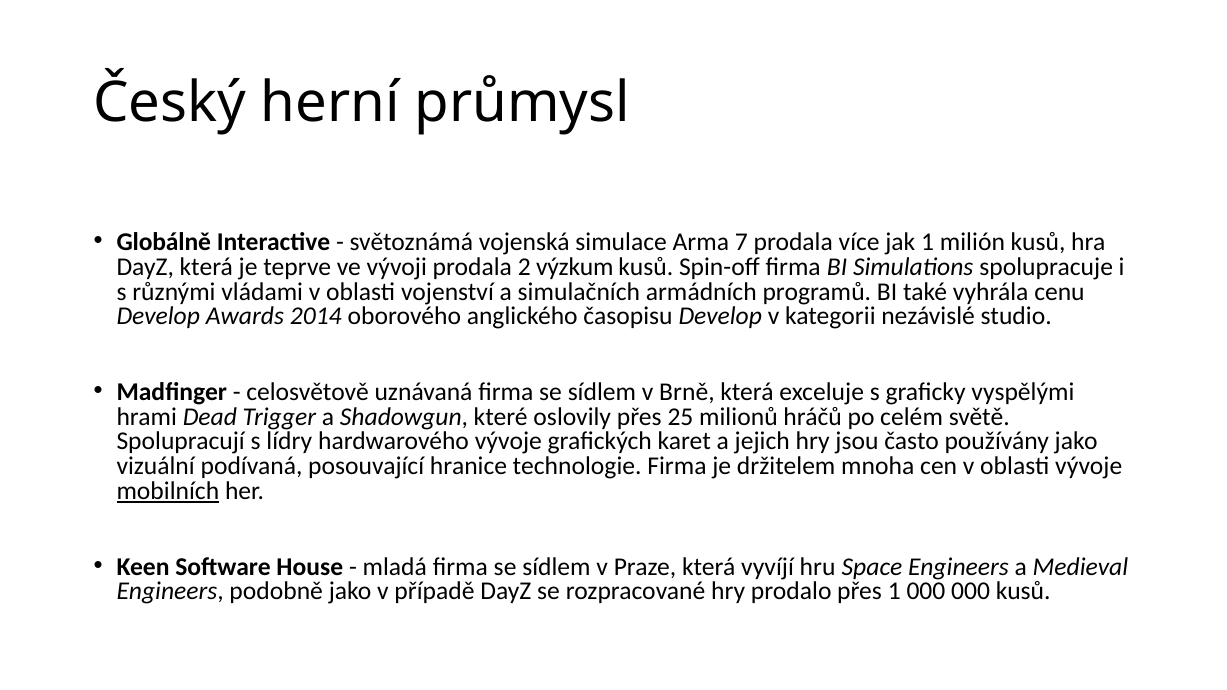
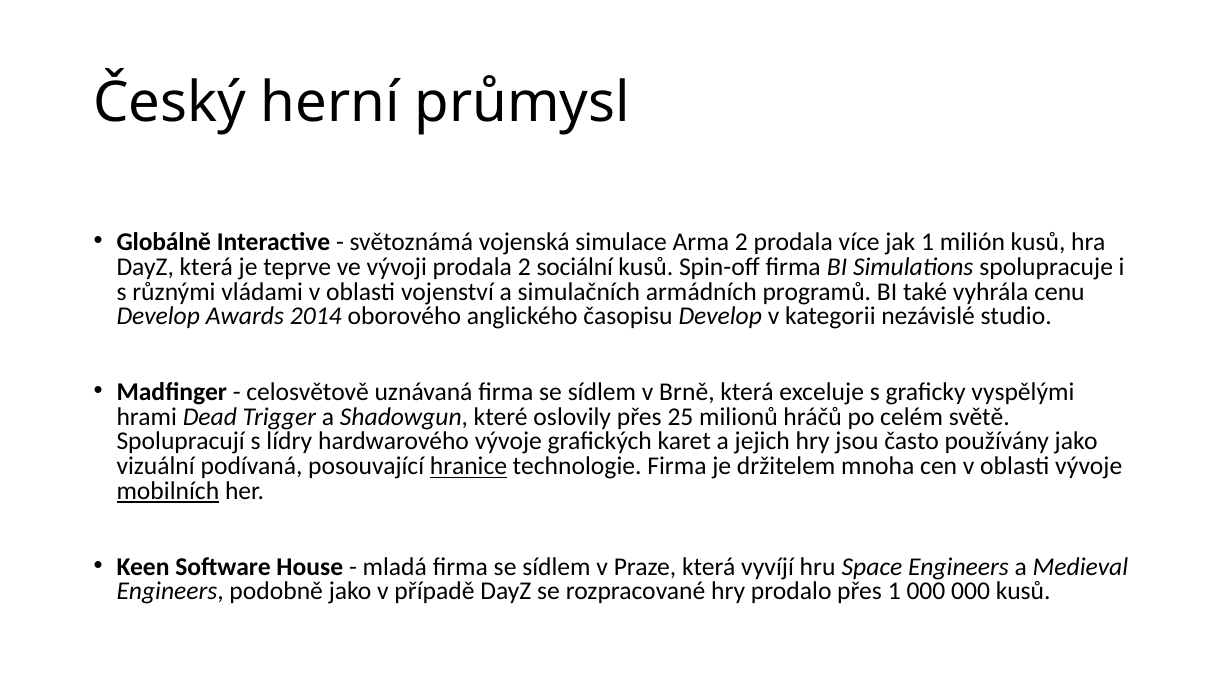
Arma 7: 7 -> 2 (741, 242)
výzkum: výzkum -> sociální (575, 267)
hranice underline: none -> present (468, 466)
